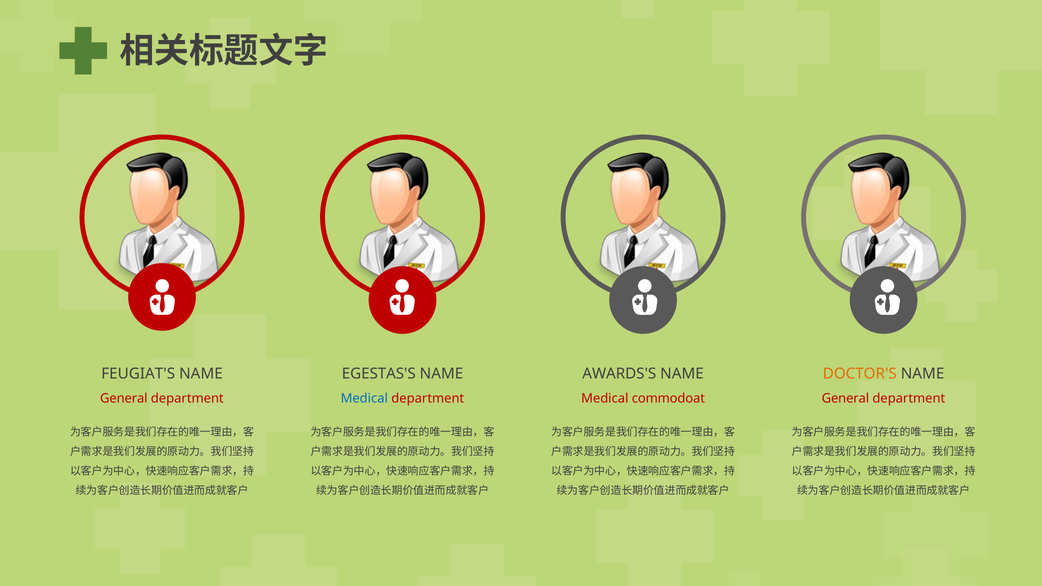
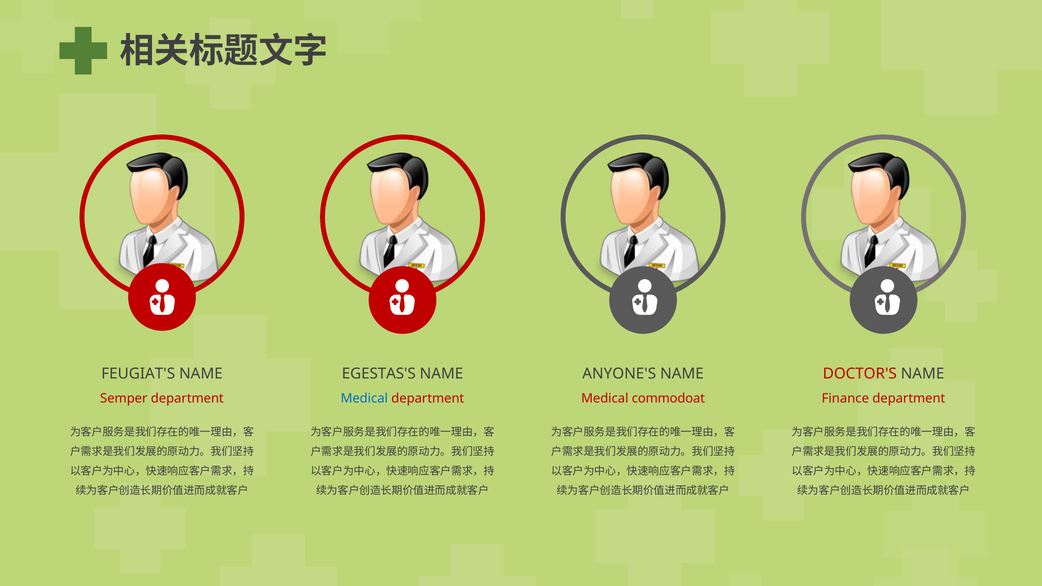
AWARDS'S: AWARDS'S -> ANYONE'S (619, 374)
DOCTOR'S colour: orange -> red (860, 374)
General: General -> Semper (124, 398)
General: General -> Finance (845, 398)
